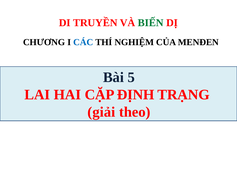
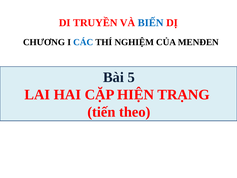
BIẾN colour: green -> blue (151, 23)
ĐỊNH: ĐỊNH -> HIỆN (136, 94)
giải: giải -> tiến (101, 112)
